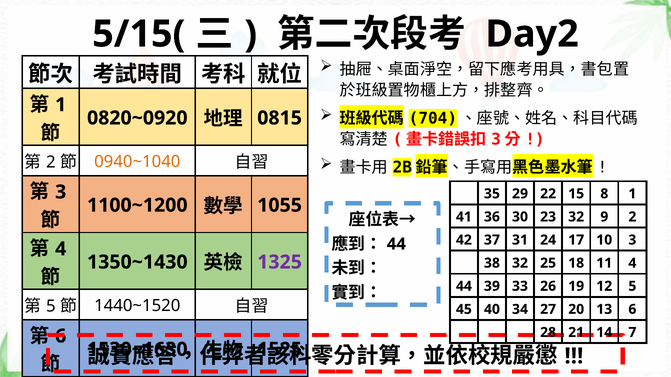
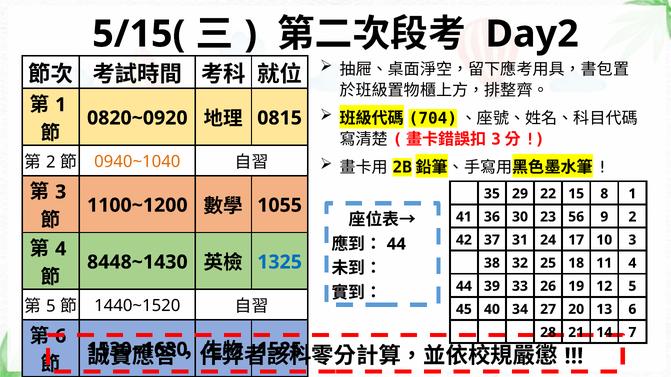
23 32: 32 -> 56 (576, 217)
1350~1430: 1350~1430 -> 8448~1430 (137, 262)
1325 colour: purple -> blue (280, 262)
